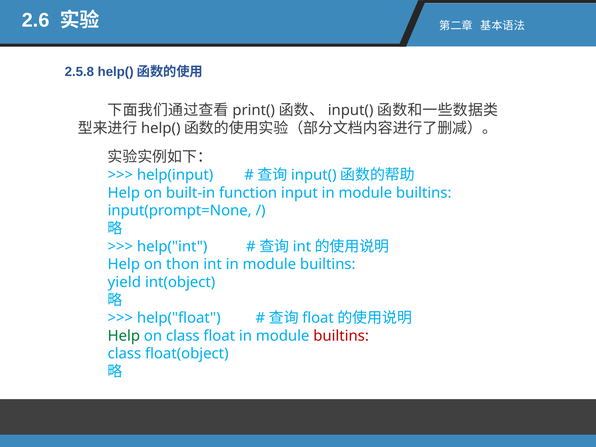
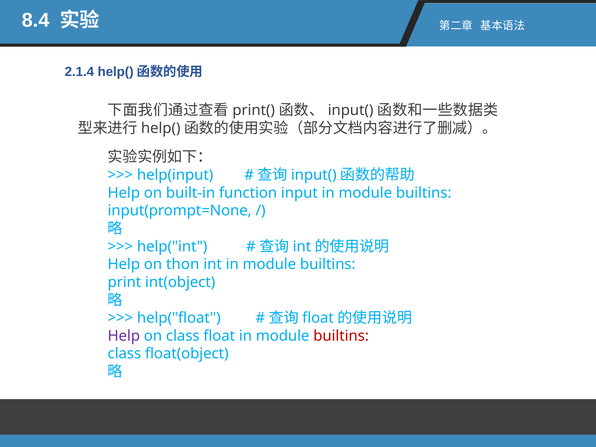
2.6: 2.6 -> 8.4 (36, 20)
2.5.8: 2.5.8 -> 2.1.4 (79, 72)
yield: yield -> print (124, 282)
Help colour: green -> purple (124, 336)
